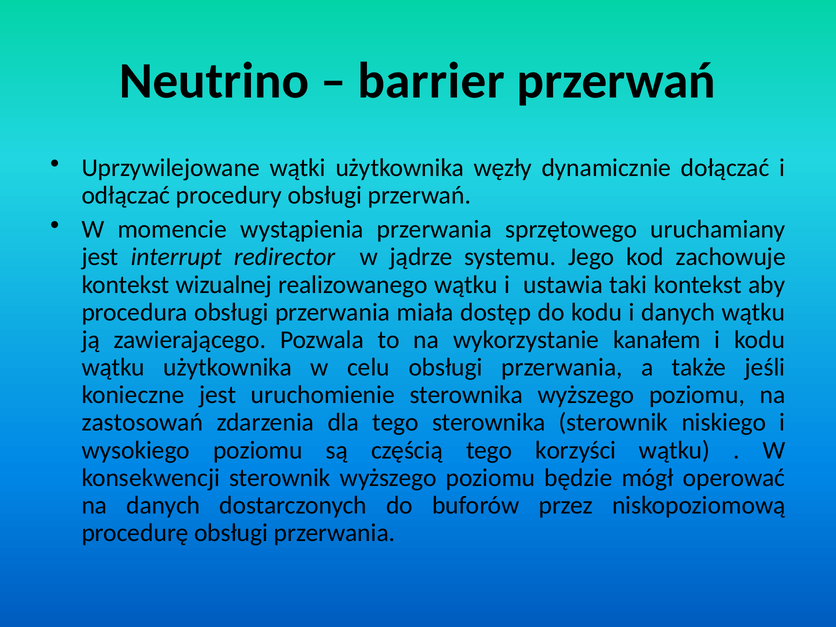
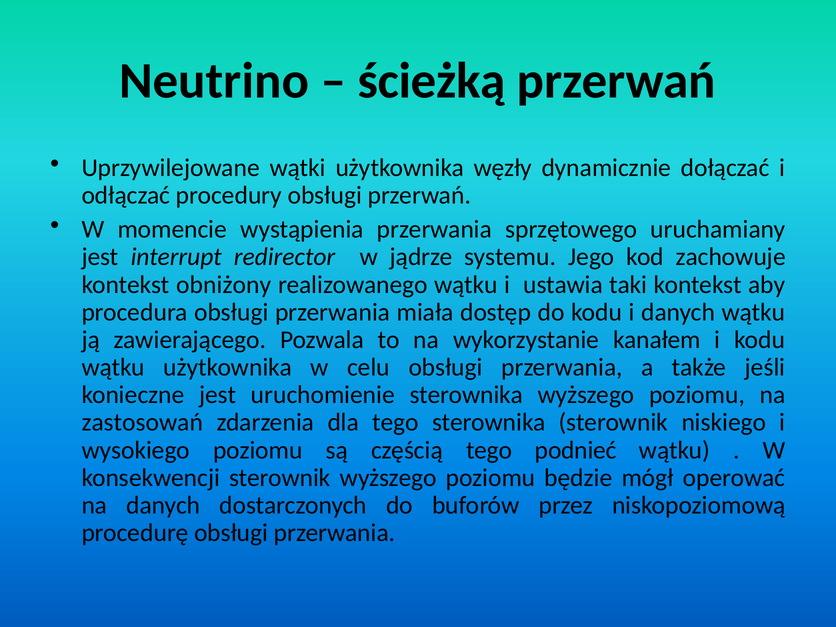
barrier: barrier -> ścieżką (432, 81)
wizualnej: wizualnej -> obniżony (224, 285)
korzyści: korzyści -> podnieć (576, 450)
